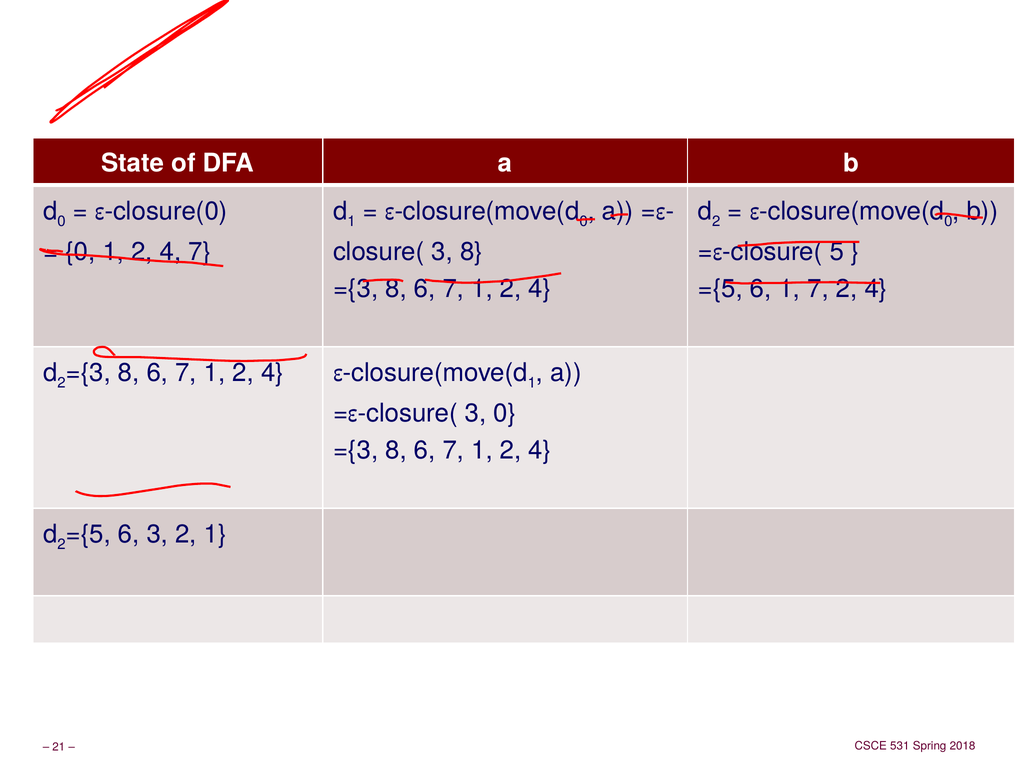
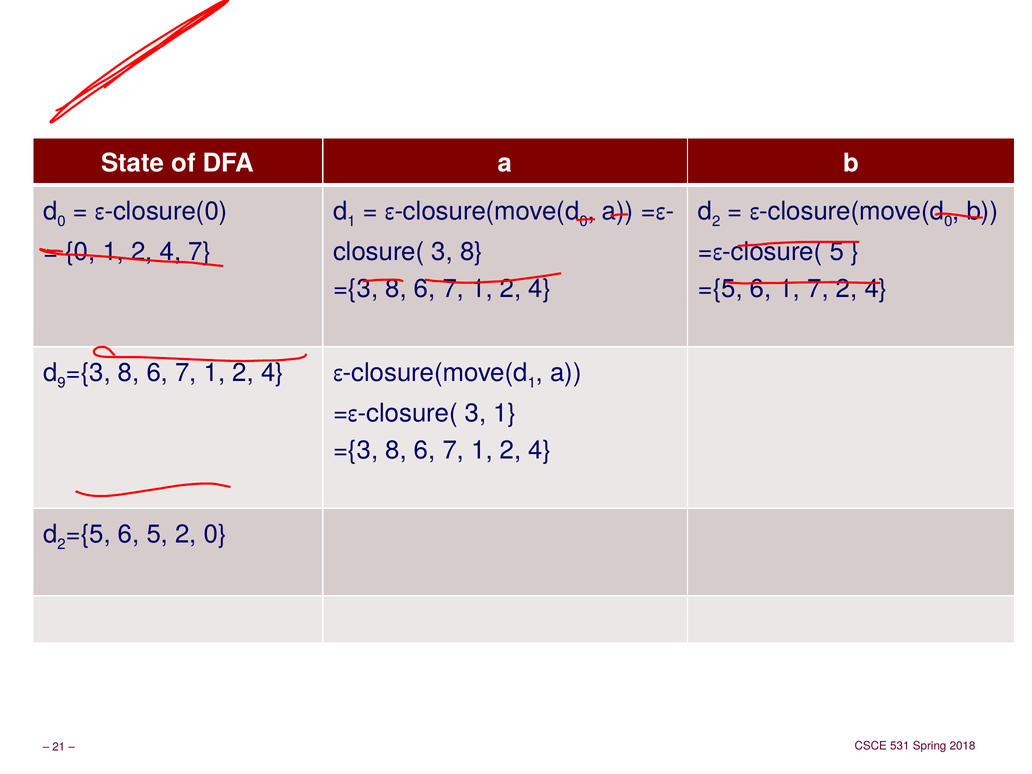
2: 2 -> 9 (62, 383)
3 0: 0 -> 1 (505, 413)
6 3: 3 -> 5 (157, 534)
2 1: 1 -> 0 (215, 534)
